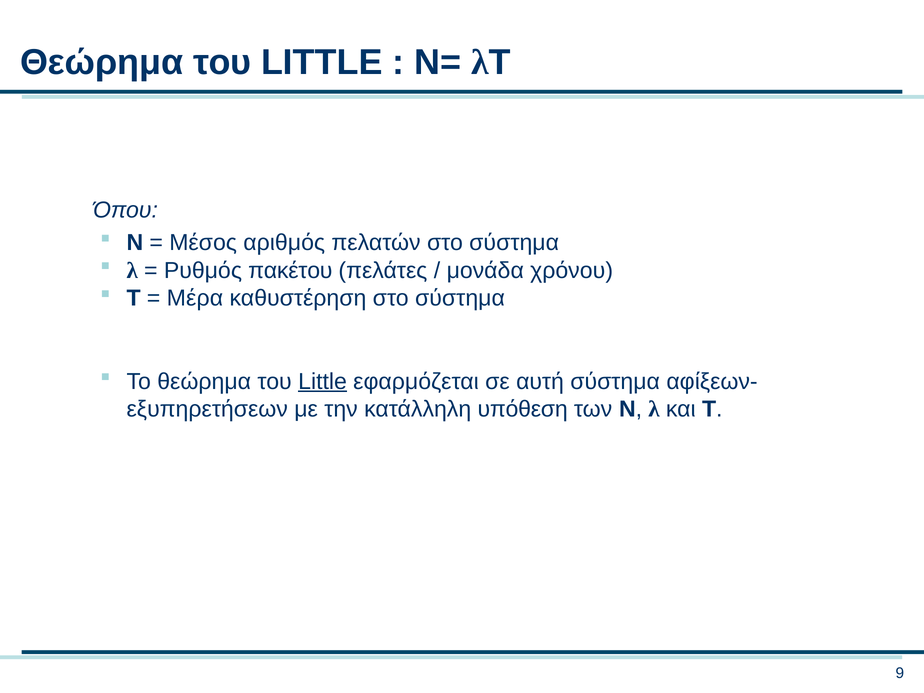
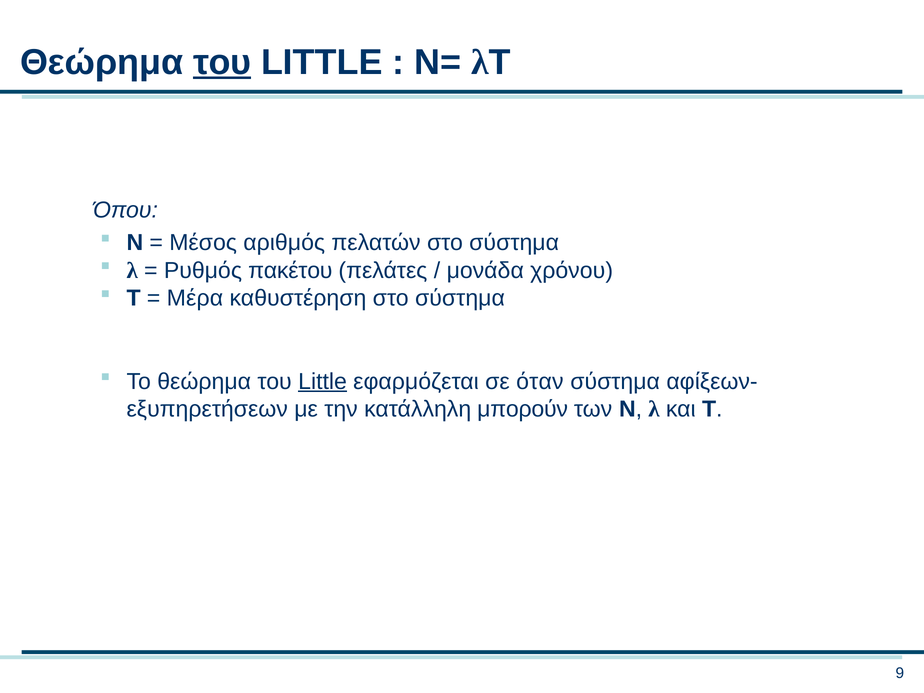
του underline: none -> present (222, 62)
αυτή: αυτή -> όταν (540, 381)
υπόθεση: υπόθεση -> μπορούν (523, 409)
